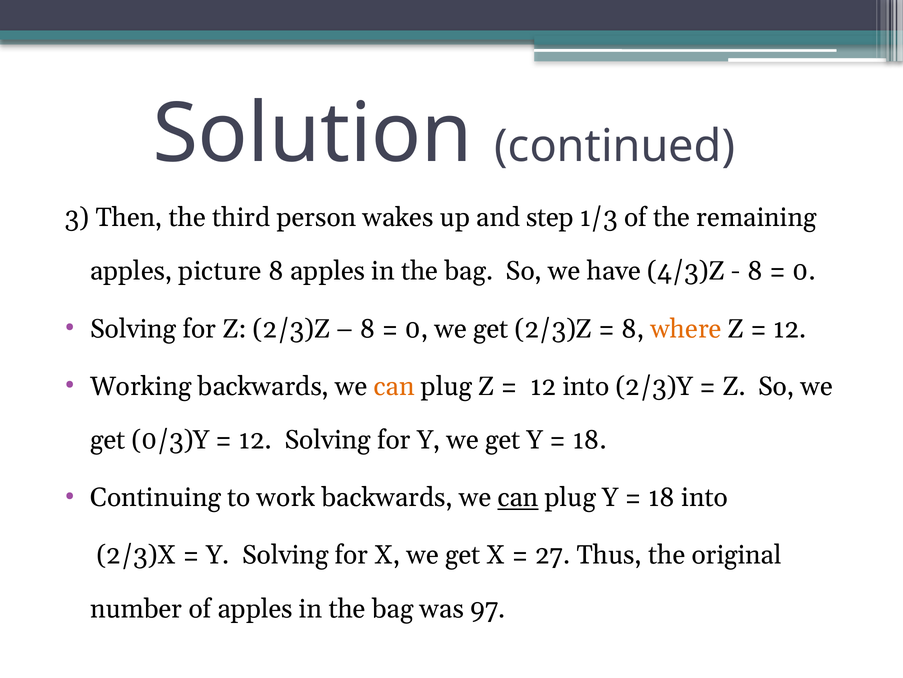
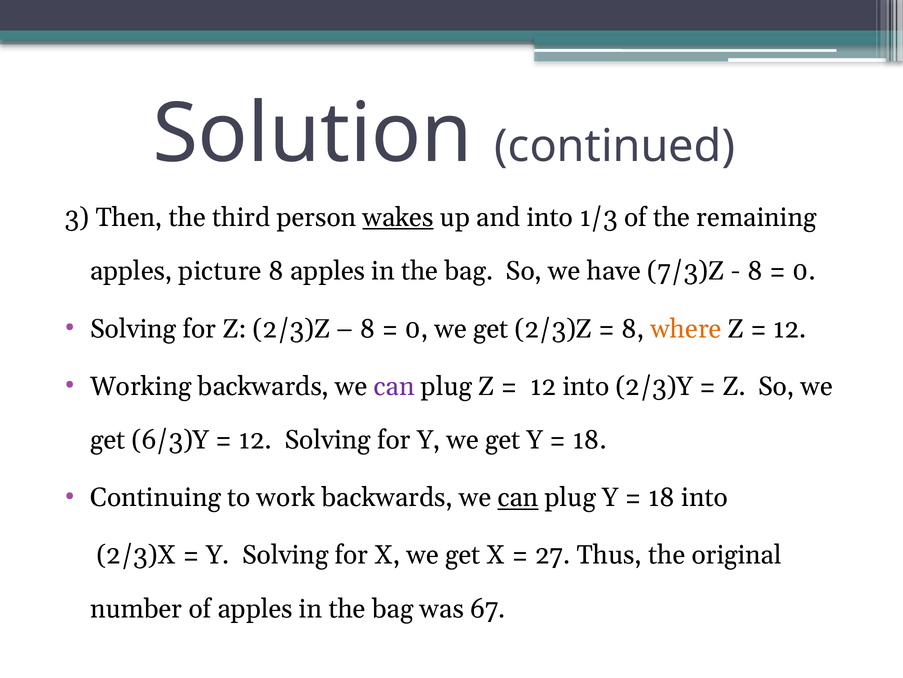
wakes underline: none -> present (398, 217)
and step: step -> into (550, 217)
4/3)Z: 4/3)Z -> 7/3)Z (686, 271)
can colour: orange -> purple (394, 386)
0/3)Y: 0/3)Y -> 6/3)Y (170, 440)
97: 97 -> 67 (488, 608)
